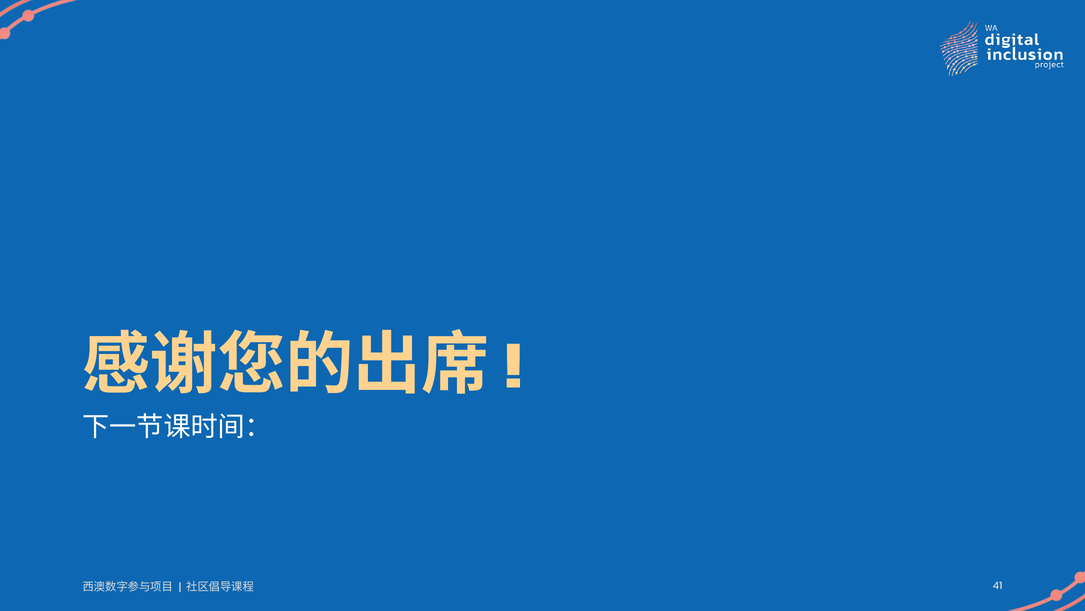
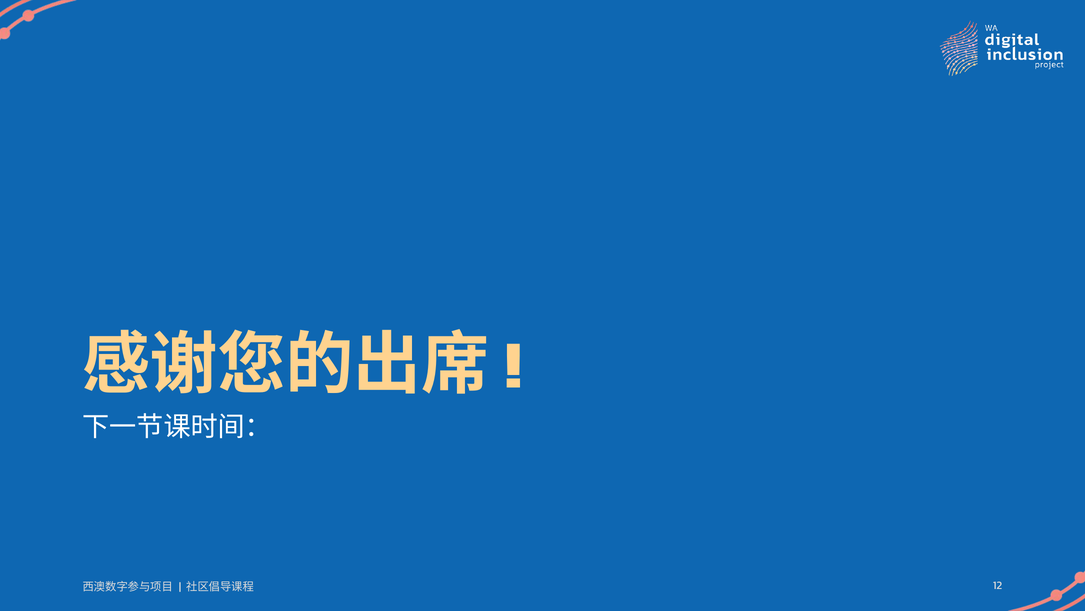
41: 41 -> 12 (998, 585)
